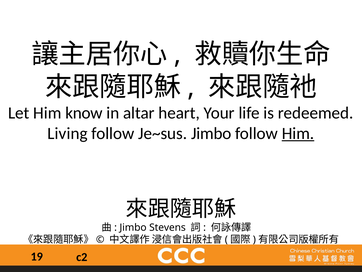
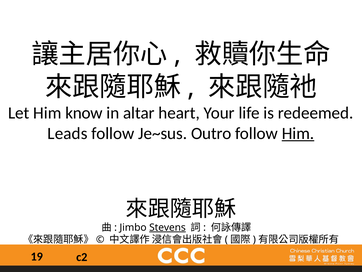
Living: Living -> Leads (68, 133)
Je~sus Jimbo: Jimbo -> Outro (211, 133)
Stevens underline: none -> present (167, 227)
